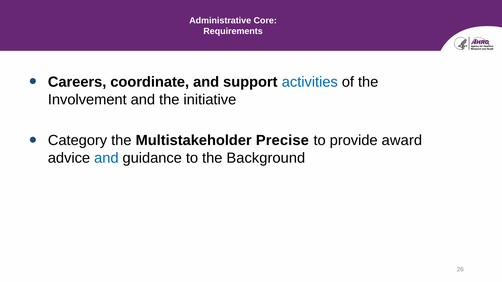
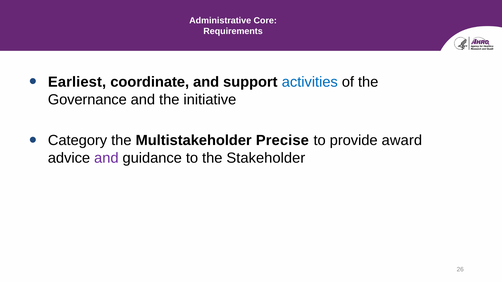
Careers: Careers -> Earliest (77, 82)
Involvement: Involvement -> Governance (87, 100)
and colour: blue -> purple (106, 158)
Background: Background -> Stakeholder (266, 158)
